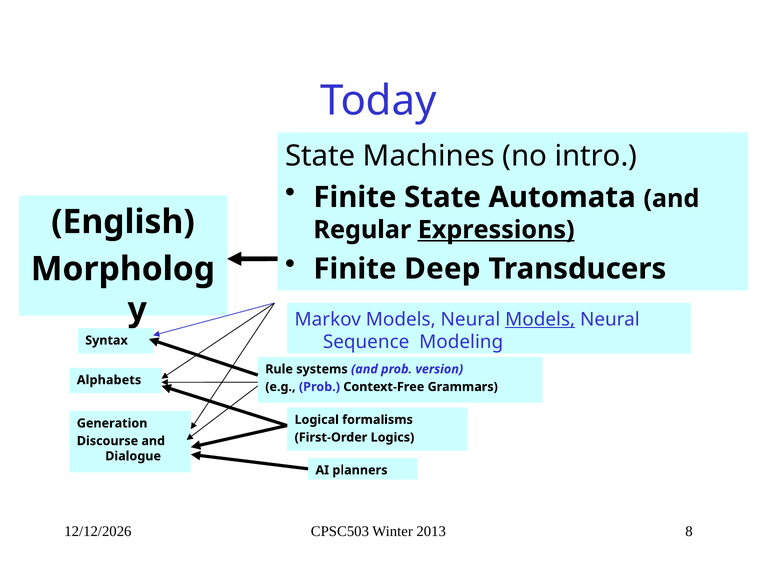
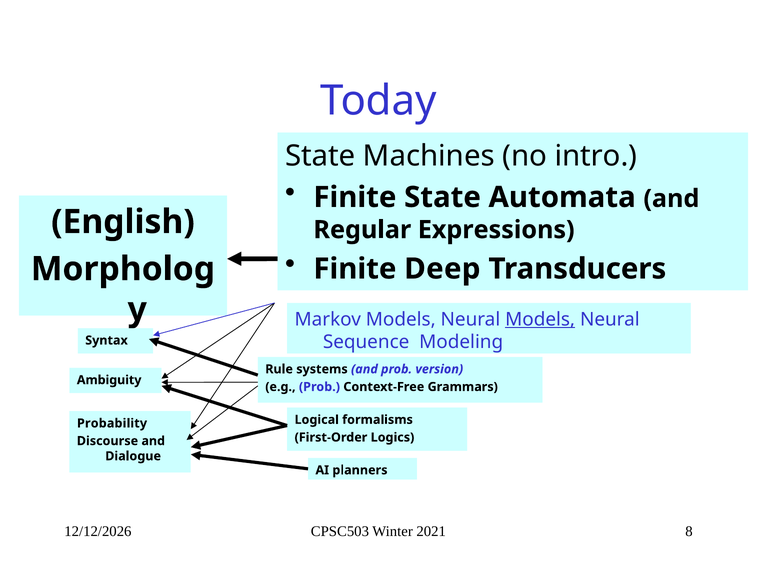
Expressions underline: present -> none (496, 230)
Alphabets: Alphabets -> Ambiguity (109, 380)
Generation: Generation -> Probability (112, 423)
2013: 2013 -> 2021 (431, 531)
